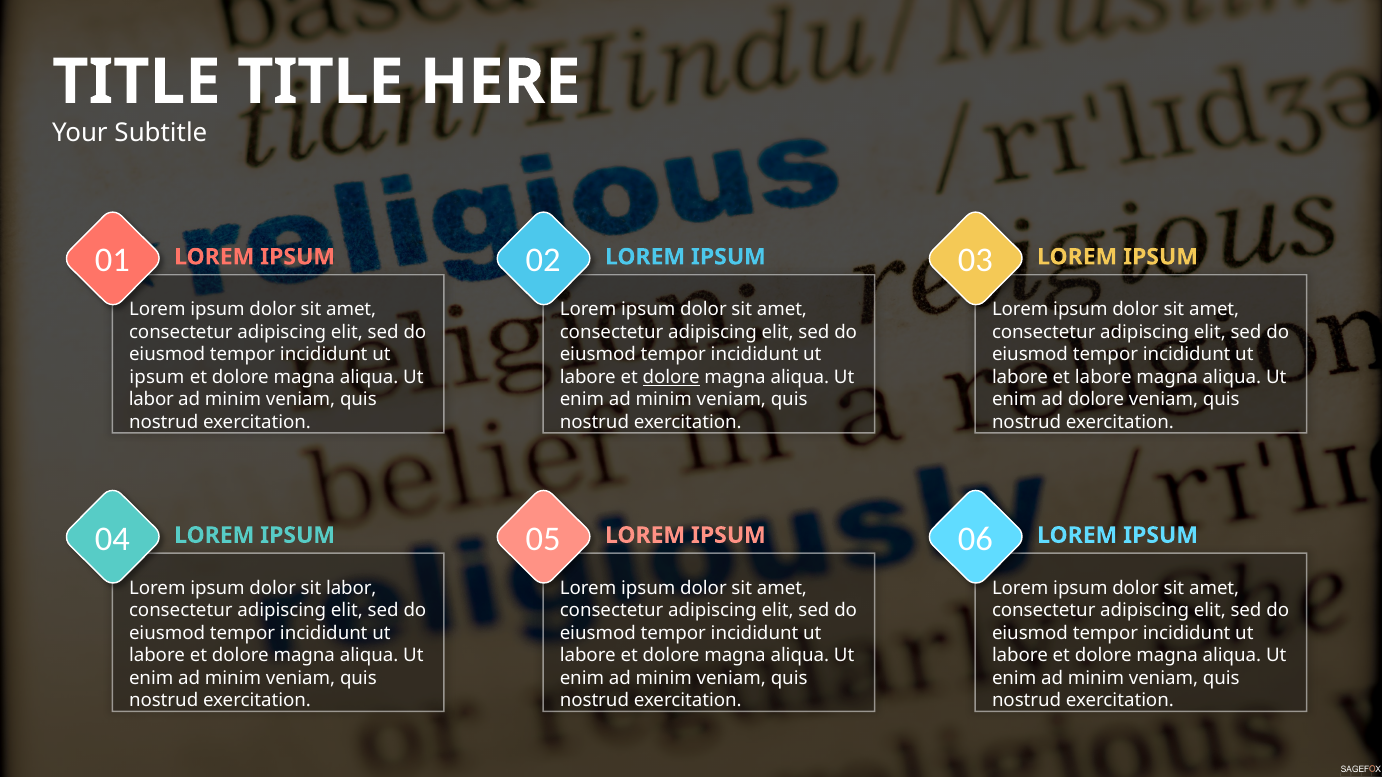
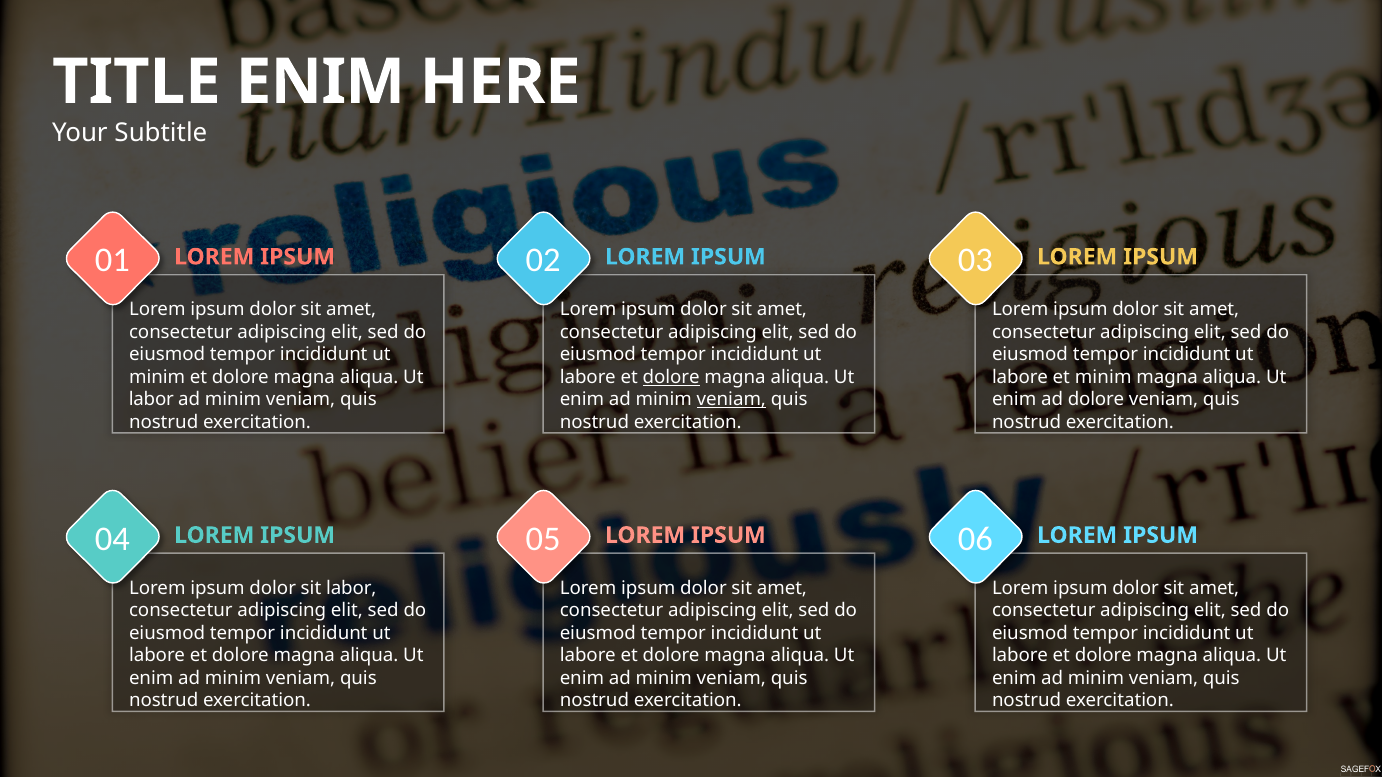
TITLE: TITLE -> ENIM (320, 82)
ipsum: ipsum -> minim (157, 377)
et labore: labore -> minim (1103, 377)
veniam underline: none -> present (731, 400)
